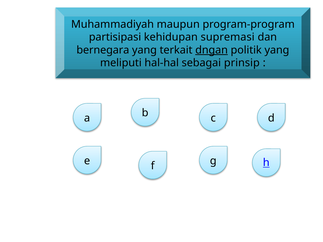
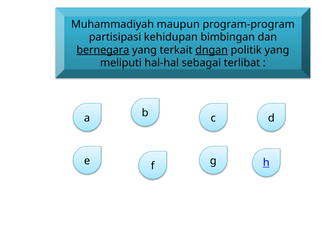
supremasi: supremasi -> bimbingan (228, 37)
bernegara underline: none -> present (103, 50)
prinsip: prinsip -> terlibat (242, 63)
